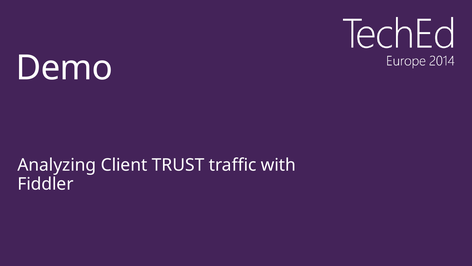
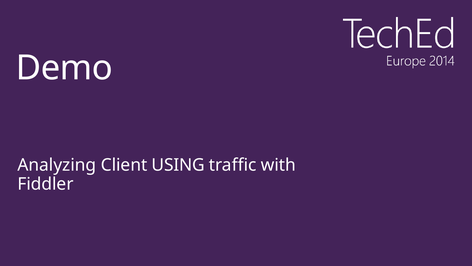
TRUST: TRUST -> USING (178, 165)
